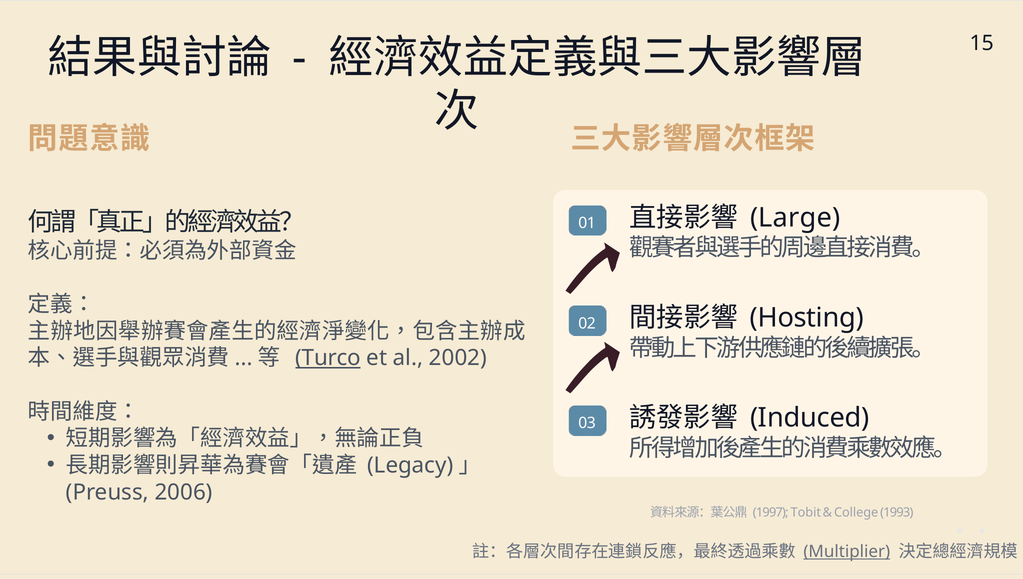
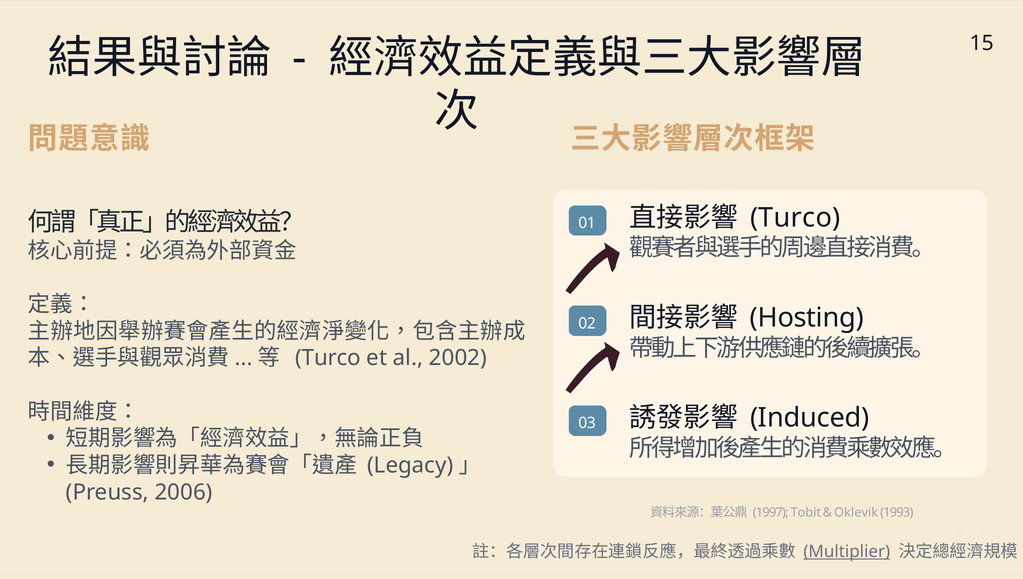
Large: Large -> Turco (795, 218)
Turco underline: present -> none (328, 358)
College: College -> Oklevik (856, 513)
